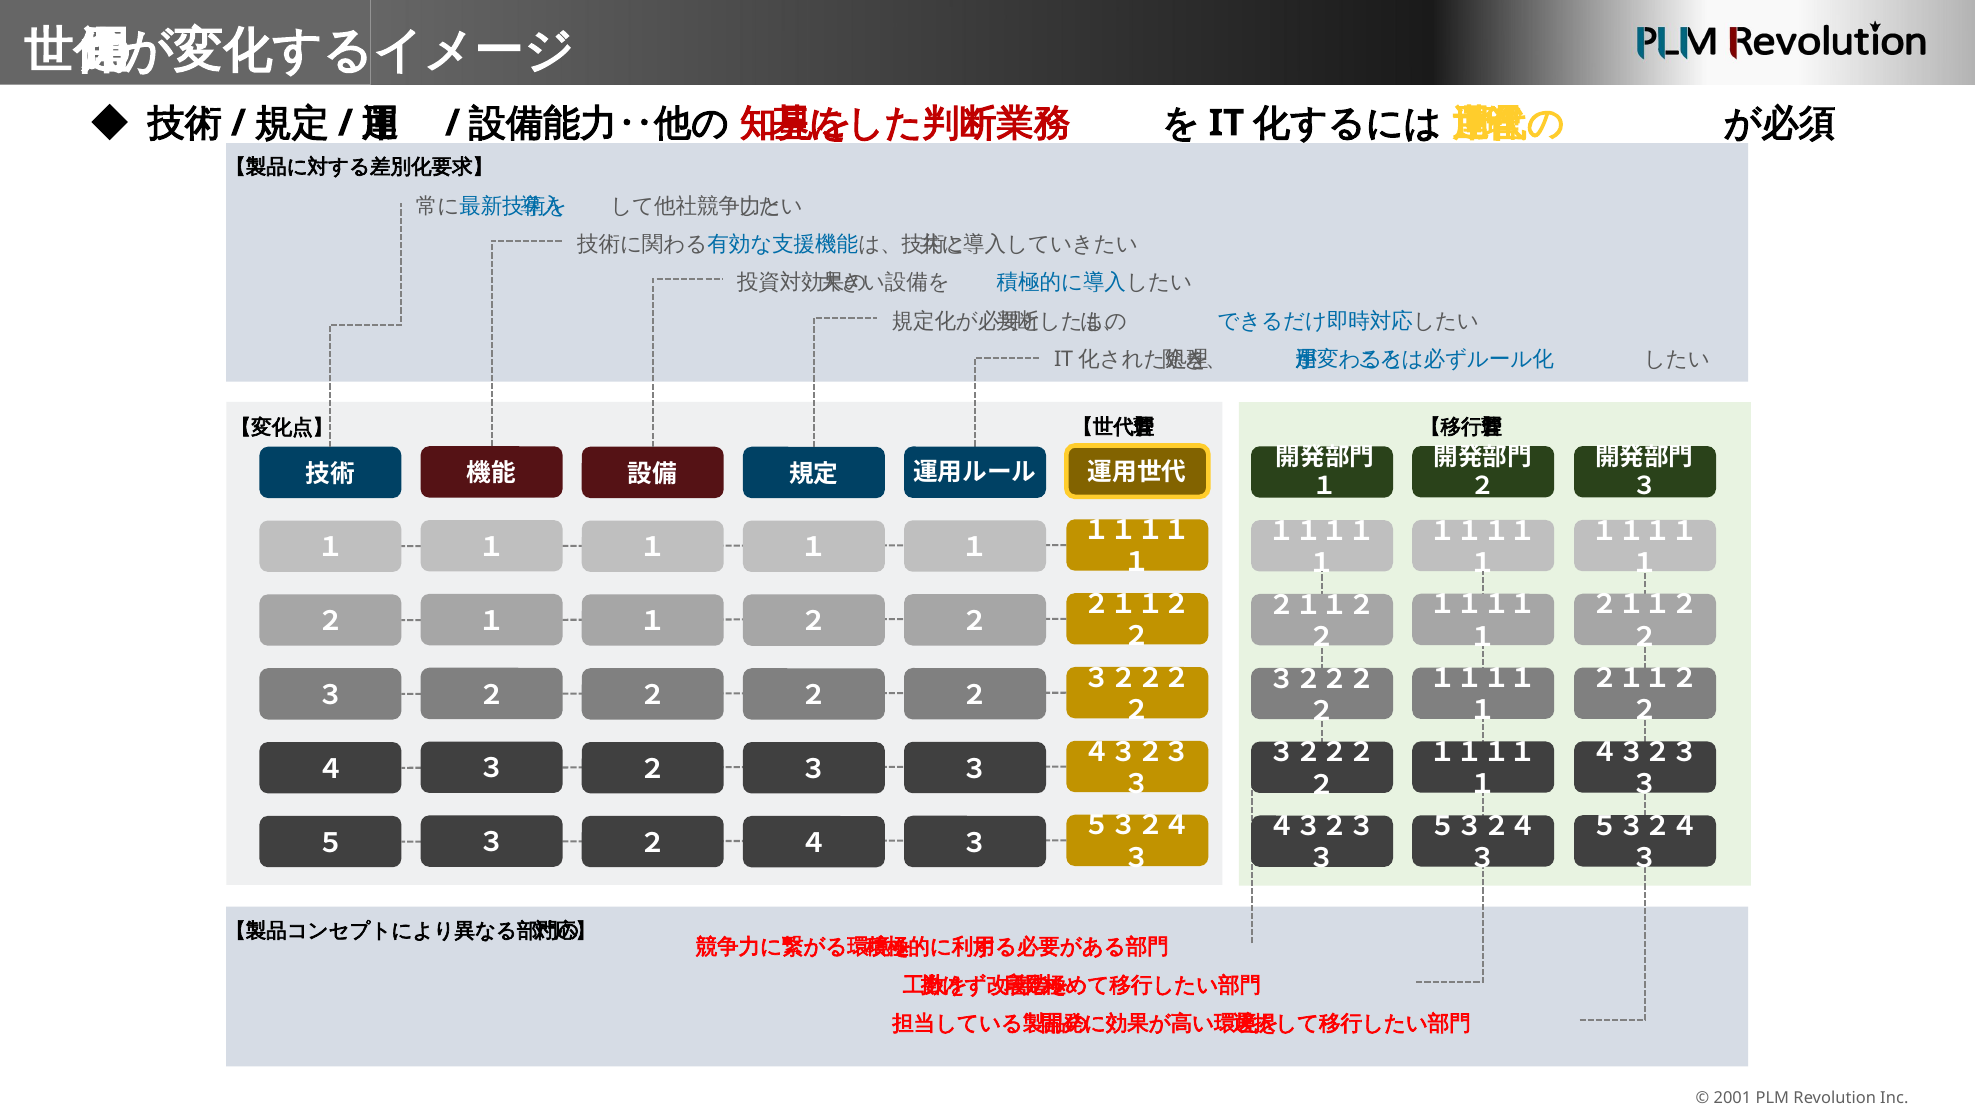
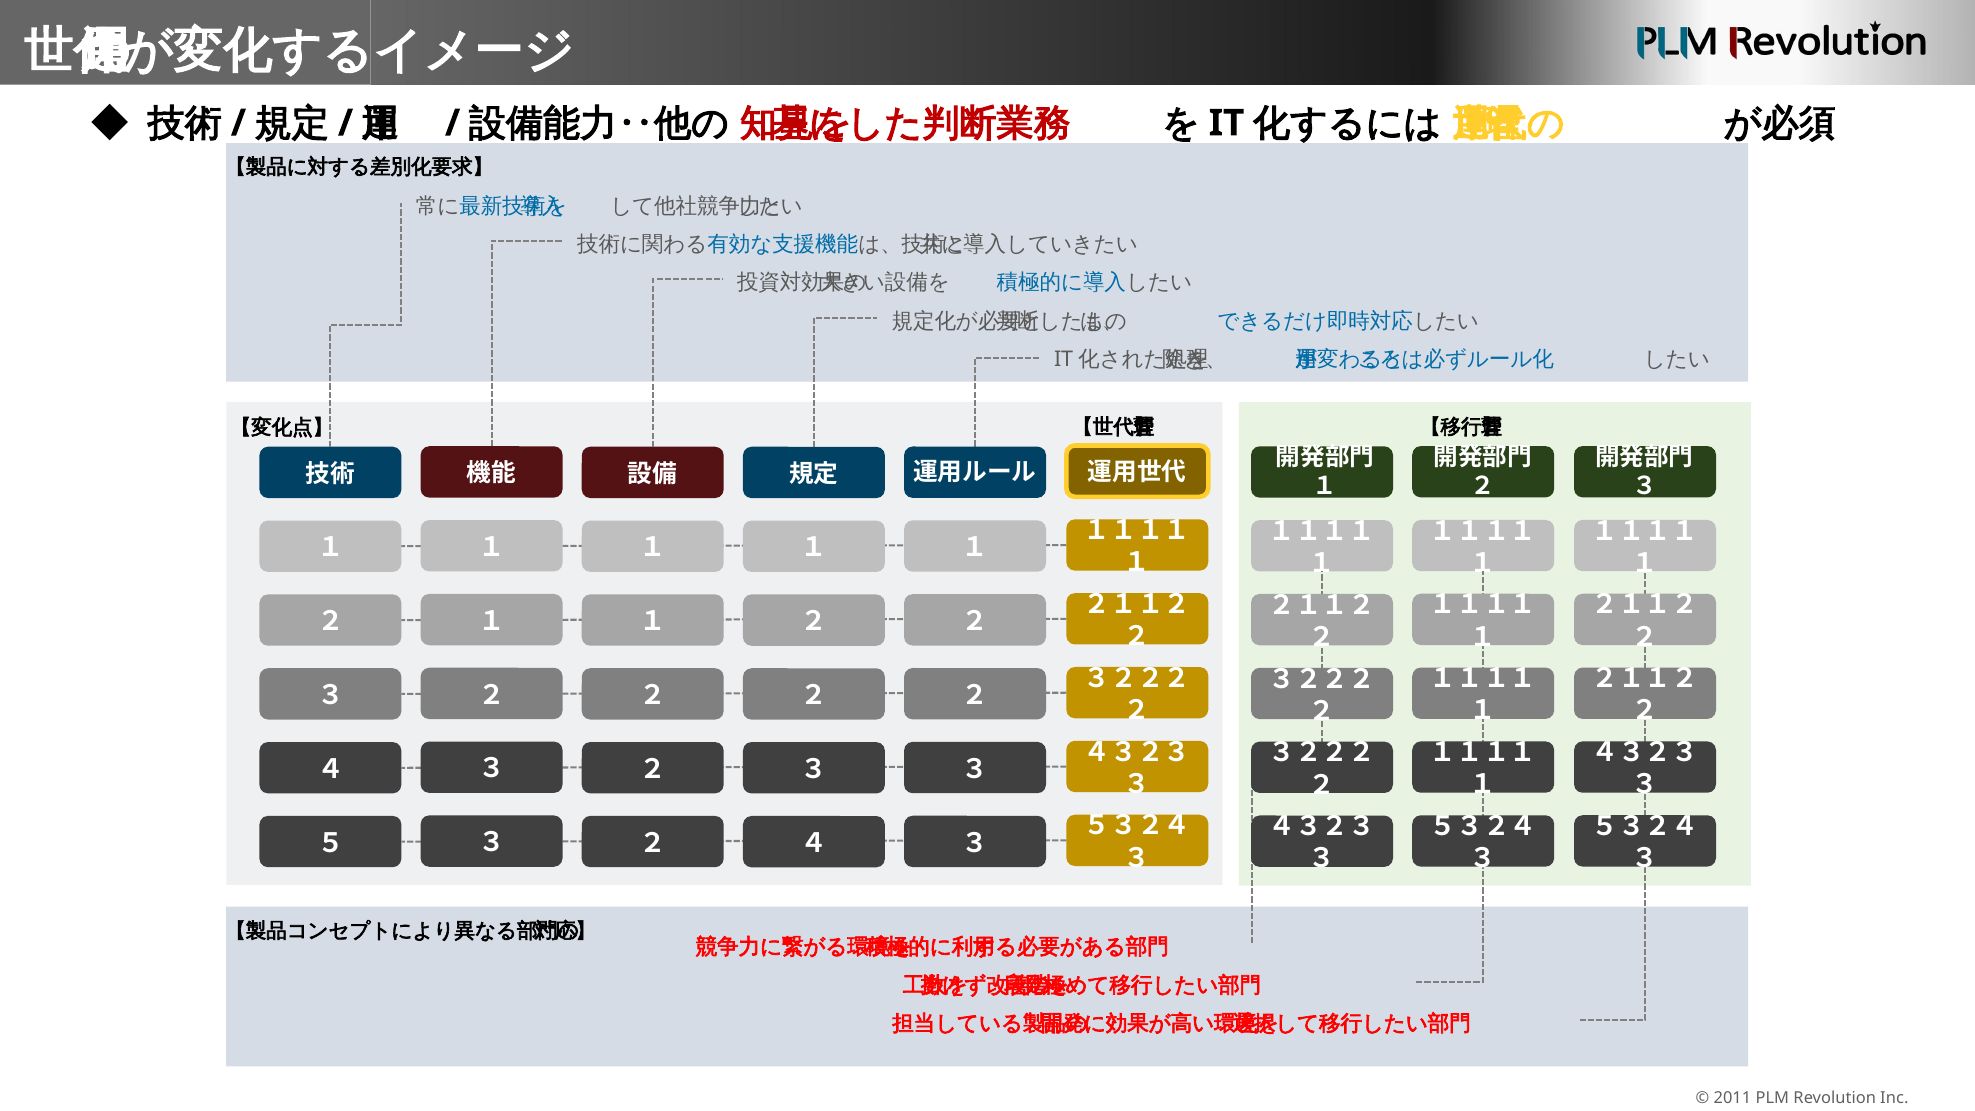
2001: 2001 -> 2011 (1732, 1098)
